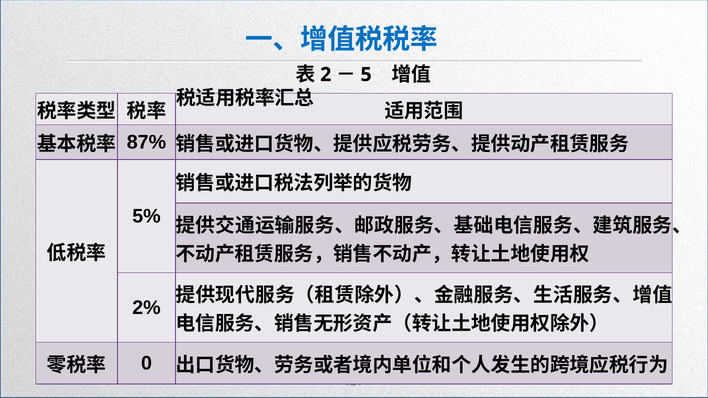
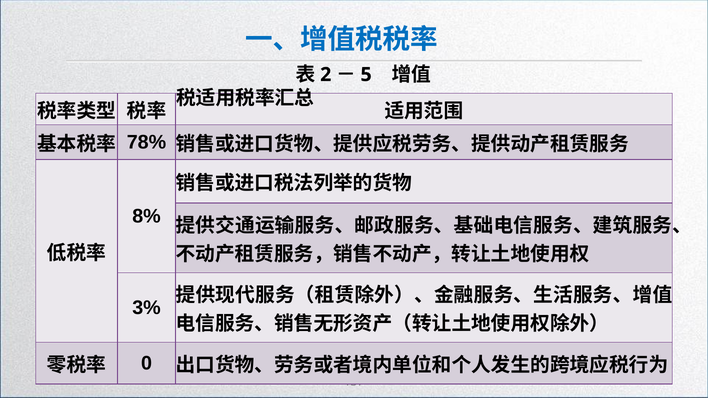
87%: 87% -> 78% (146, 143)
5%: 5% -> 8% (147, 217)
2%: 2% -> 3% (147, 308)
